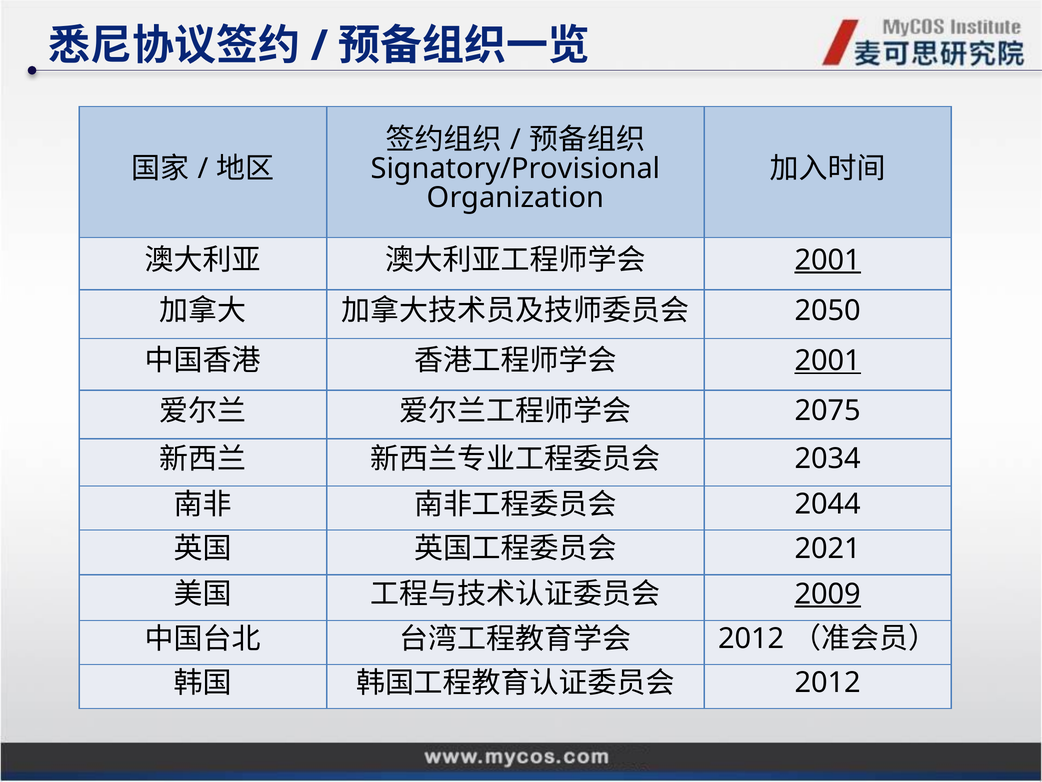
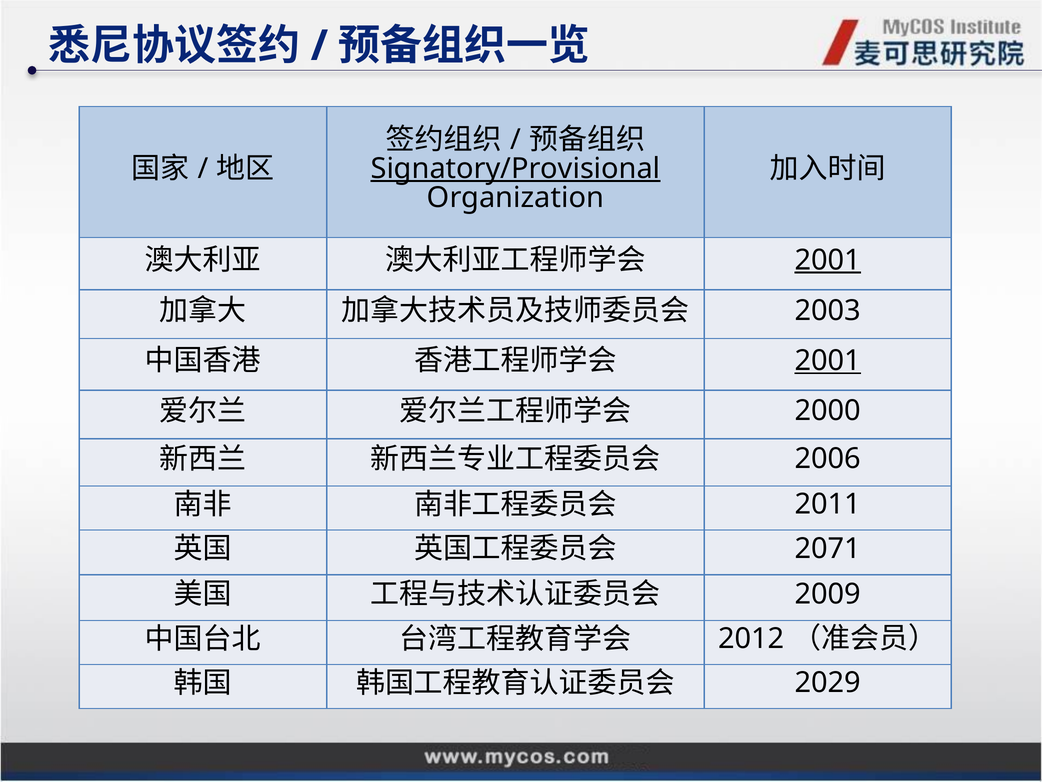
Signatory/Provisional underline: none -> present (516, 168)
2050: 2050 -> 2003 (828, 310)
2075: 2075 -> 2000 (828, 411)
2034: 2034 -> 2006 (828, 458)
2044: 2044 -> 2011 (828, 504)
2021: 2021 -> 2071 (828, 548)
2009 underline: present -> none (828, 594)
2012: 2012 -> 2029 (828, 682)
